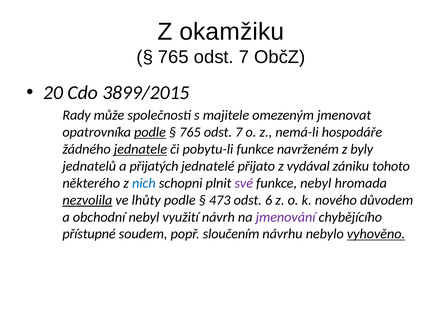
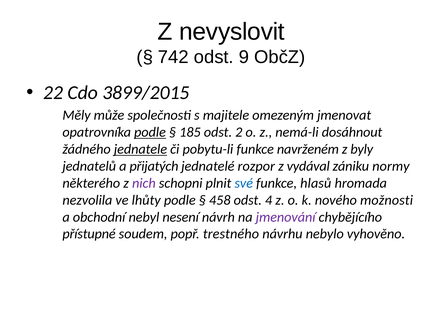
okamžiku: okamžiku -> nevyslovit (232, 32)
765: 765 -> 742 (173, 57)
7: 7 -> 9 (244, 57)
20: 20 -> 22 (53, 93)
Rady: Rady -> Měly (77, 115)
765: 765 -> 185 (190, 132)
7: 7 -> 2 (239, 132)
hospodáře: hospodáře -> dosáhnout (352, 132)
přijato: přijato -> rozpor (256, 166)
tohoto: tohoto -> normy (391, 166)
nich colour: blue -> purple (144, 183)
své colour: purple -> blue (244, 183)
funkce nebyl: nebyl -> hlasů (316, 183)
nezvolila underline: present -> none (87, 200)
473: 473 -> 458 (220, 200)
6: 6 -> 4 (269, 200)
důvodem: důvodem -> možnosti (387, 200)
využití: využití -> nesení (181, 217)
sloučením: sloučením -> trestného (231, 234)
vyhověno underline: present -> none (376, 234)
